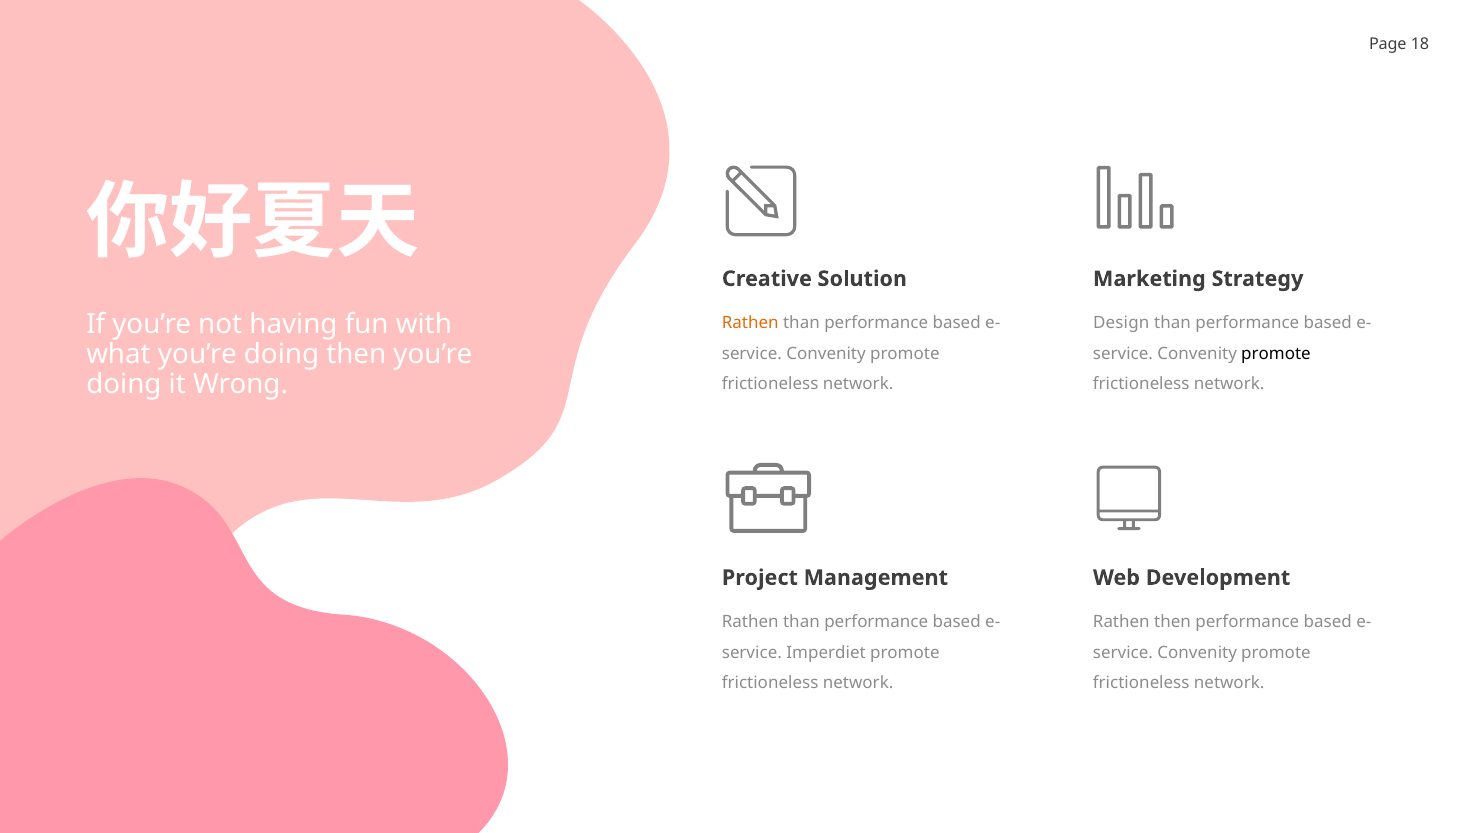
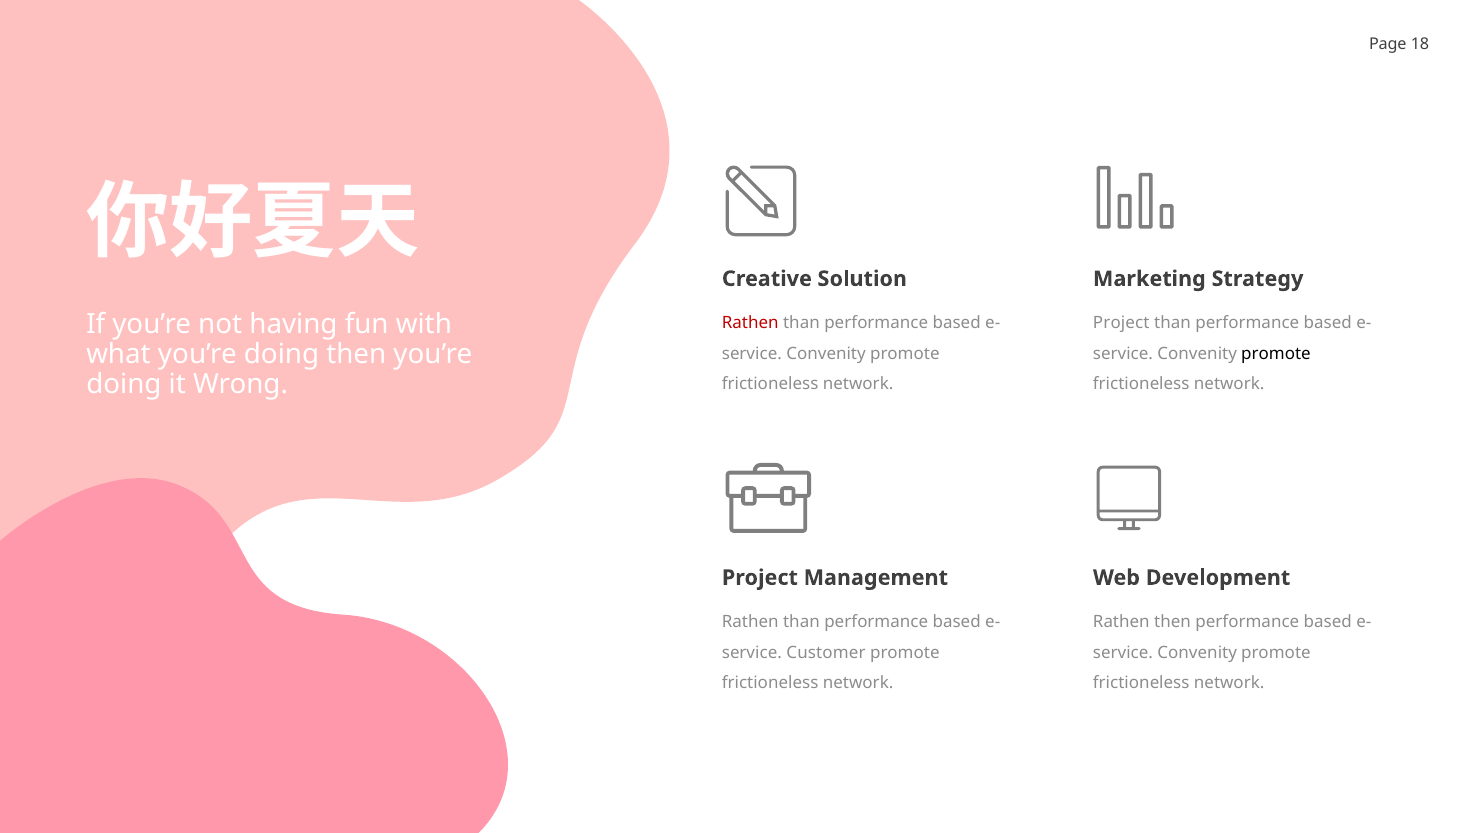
Rathen colour: orange -> red (750, 323)
Design: Design -> Project (1121, 323)
Imperdiet: Imperdiet -> Customer (826, 653)
